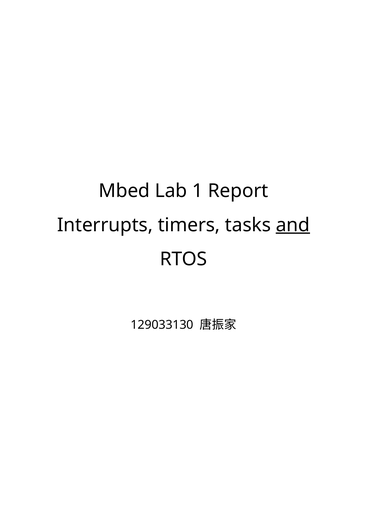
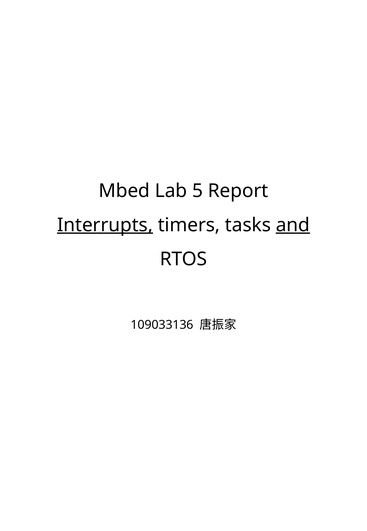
1: 1 -> 5 (197, 190)
Interrupts underline: none -> present (105, 225)
129033130: 129033130 -> 109033136 (162, 324)
